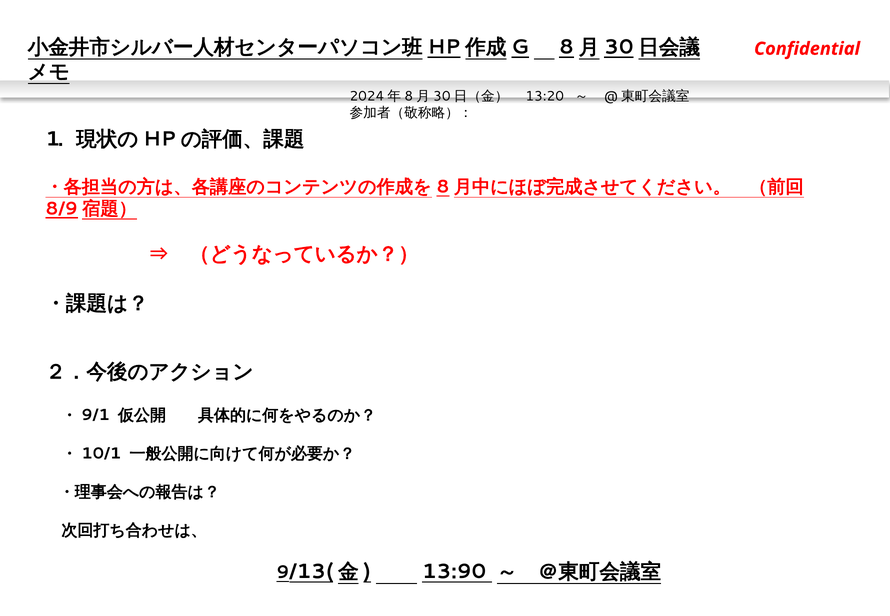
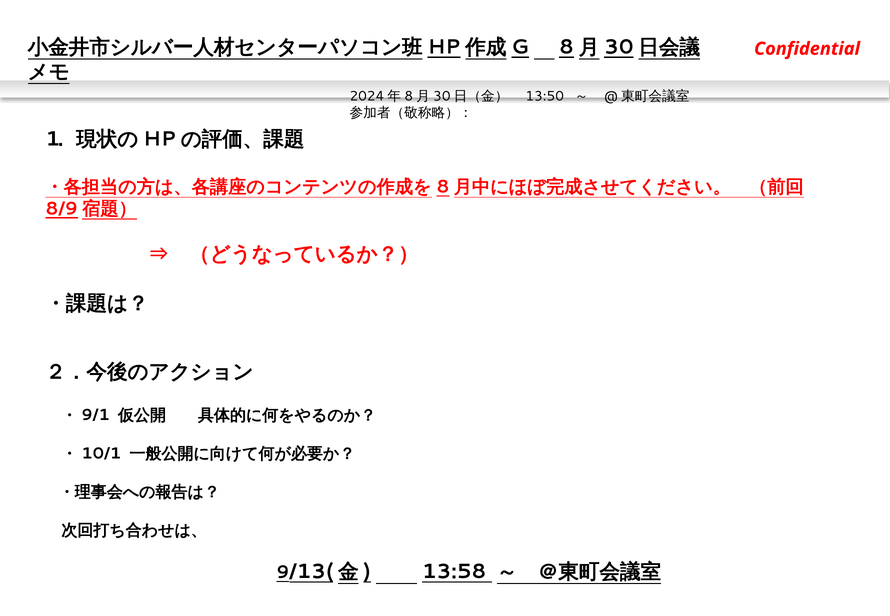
13:20: 13:20 -> 13:50 (545, 96)
13:90: 13:90 -> 13:58 (454, 572)
